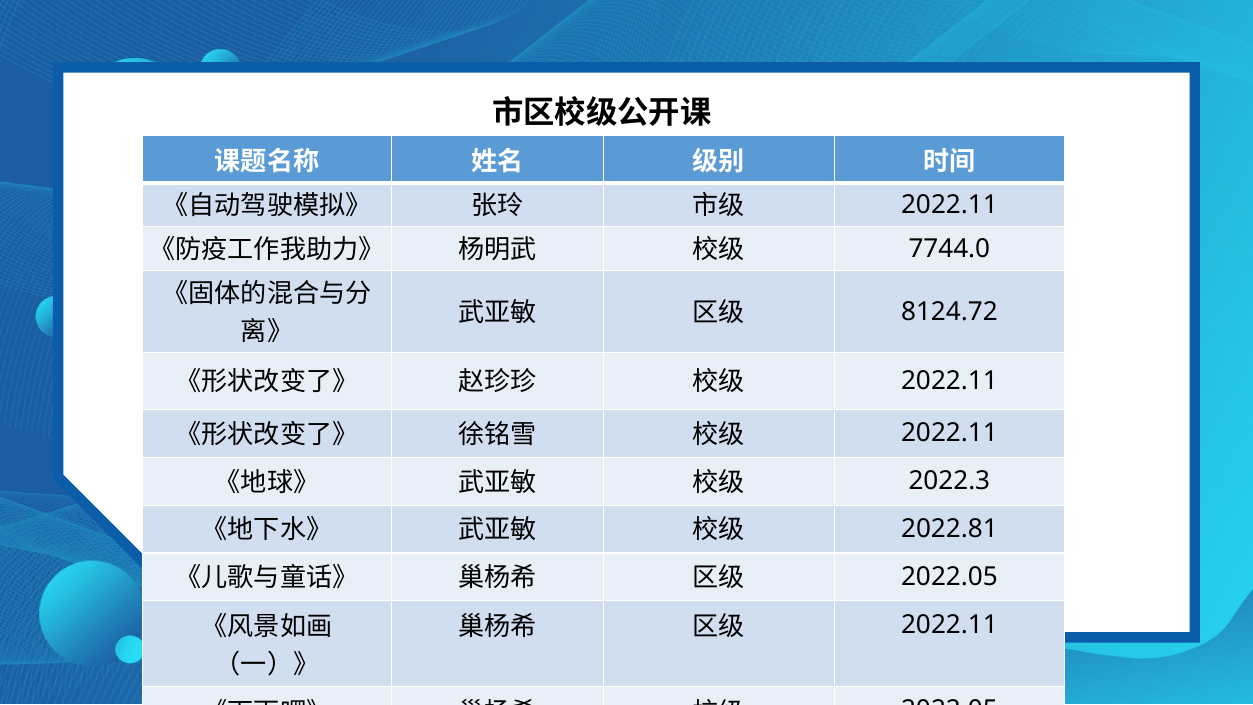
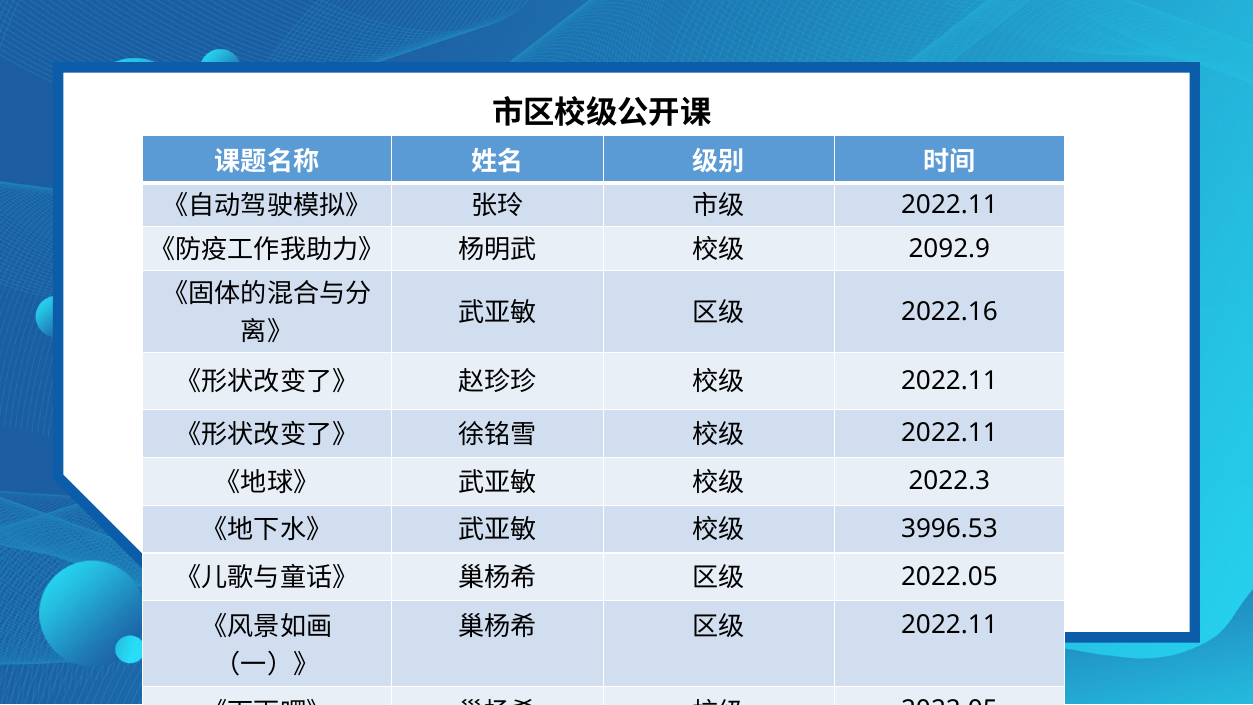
7744.0: 7744.0 -> 2092.9 (949, 249)
8124.72: 8124.72 -> 2022.16 (949, 311)
2022.81: 2022.81 -> 3996.53 (949, 529)
